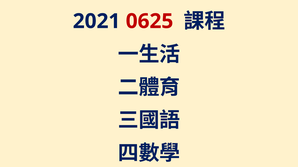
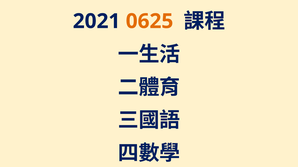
0625 colour: red -> orange (150, 21)
